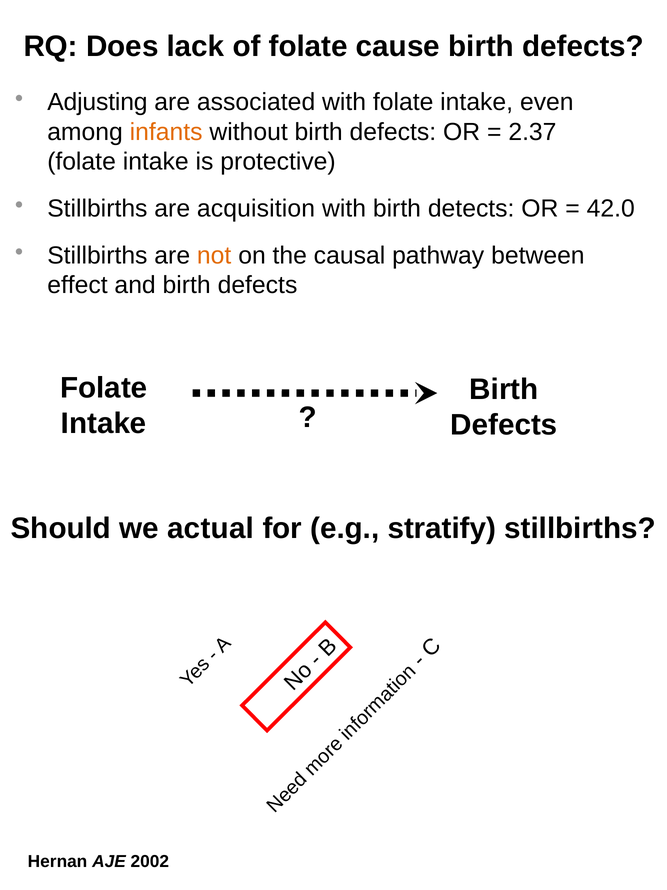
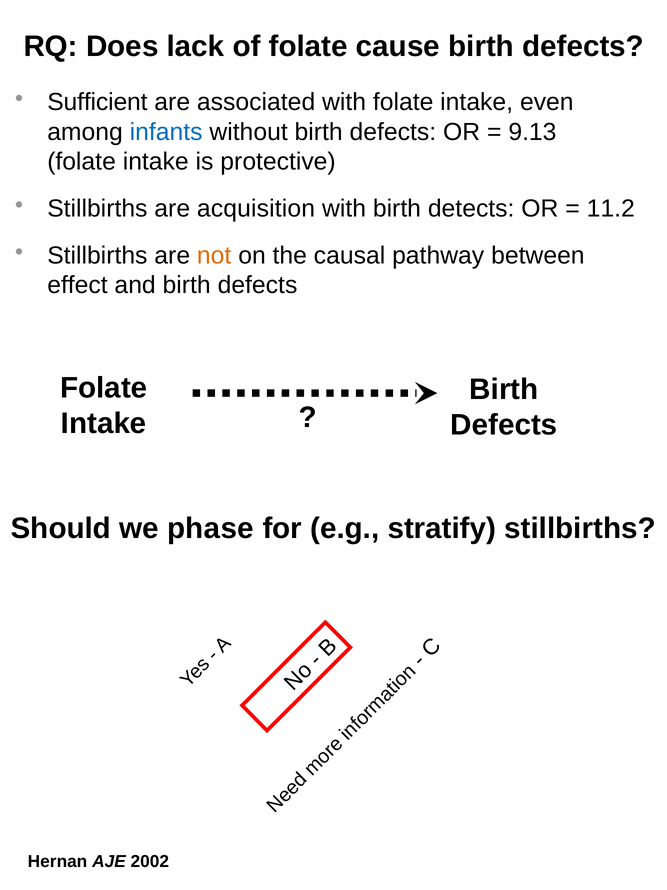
Adjusting: Adjusting -> Sufficient (97, 102)
infants colour: orange -> blue (166, 132)
2.37: 2.37 -> 9.13 (532, 132)
42.0: 42.0 -> 11.2 (611, 208)
actual: actual -> phase (210, 528)
